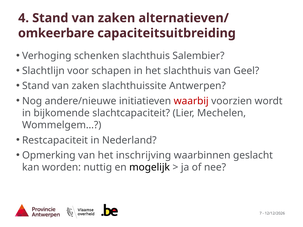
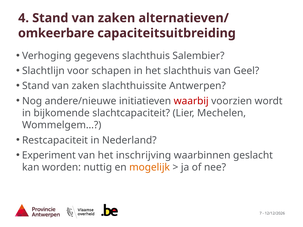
schenken: schenken -> gegevens (97, 56)
Opmerking: Opmerking -> Experiment (49, 155)
mogelijk colour: black -> orange (150, 168)
